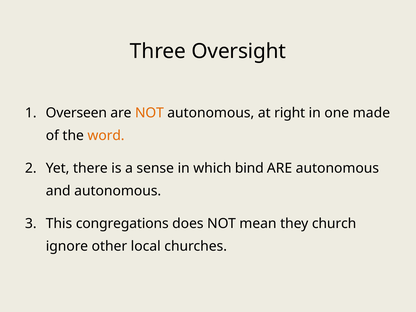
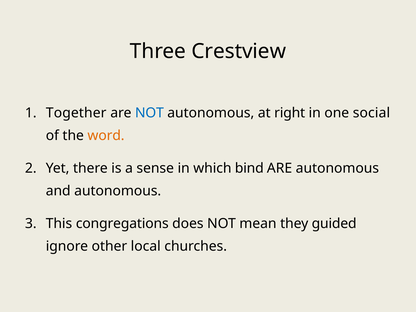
Oversight: Oversight -> Crestview (239, 51)
Overseen: Overseen -> Together (76, 113)
NOT colour: orange -> blue (149, 113)
made: made -> social (371, 113)
church: church -> guided (334, 224)
